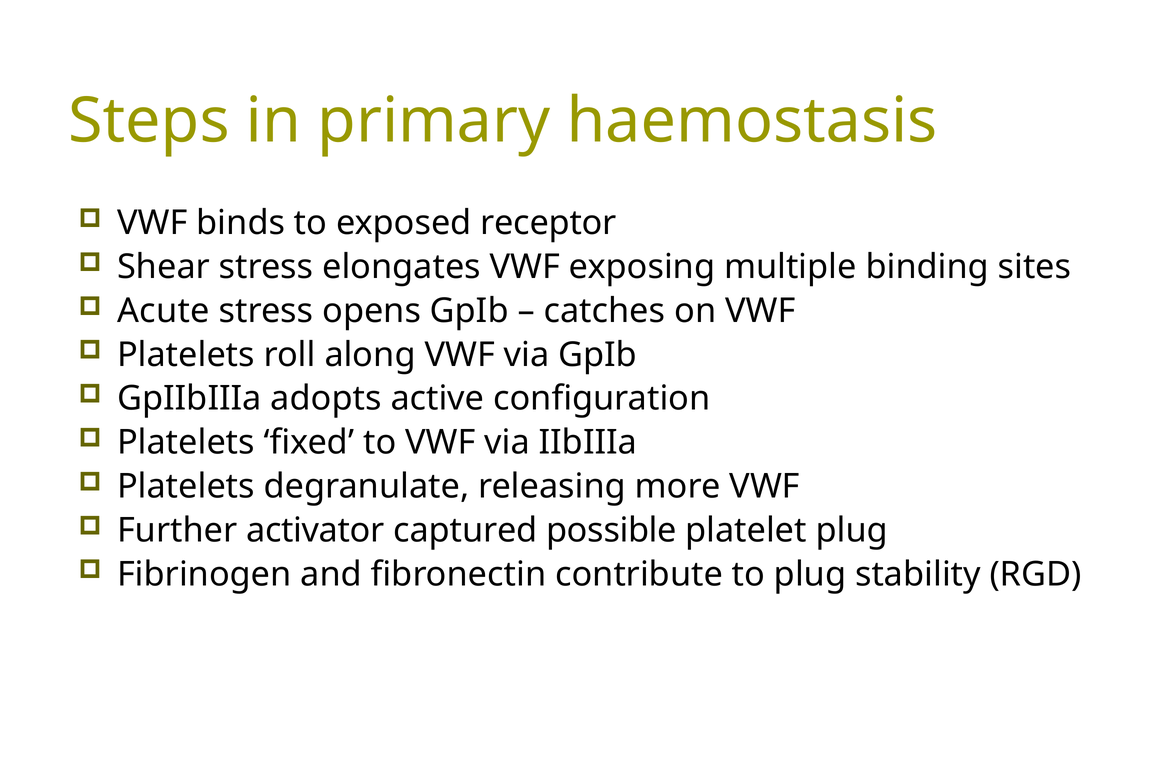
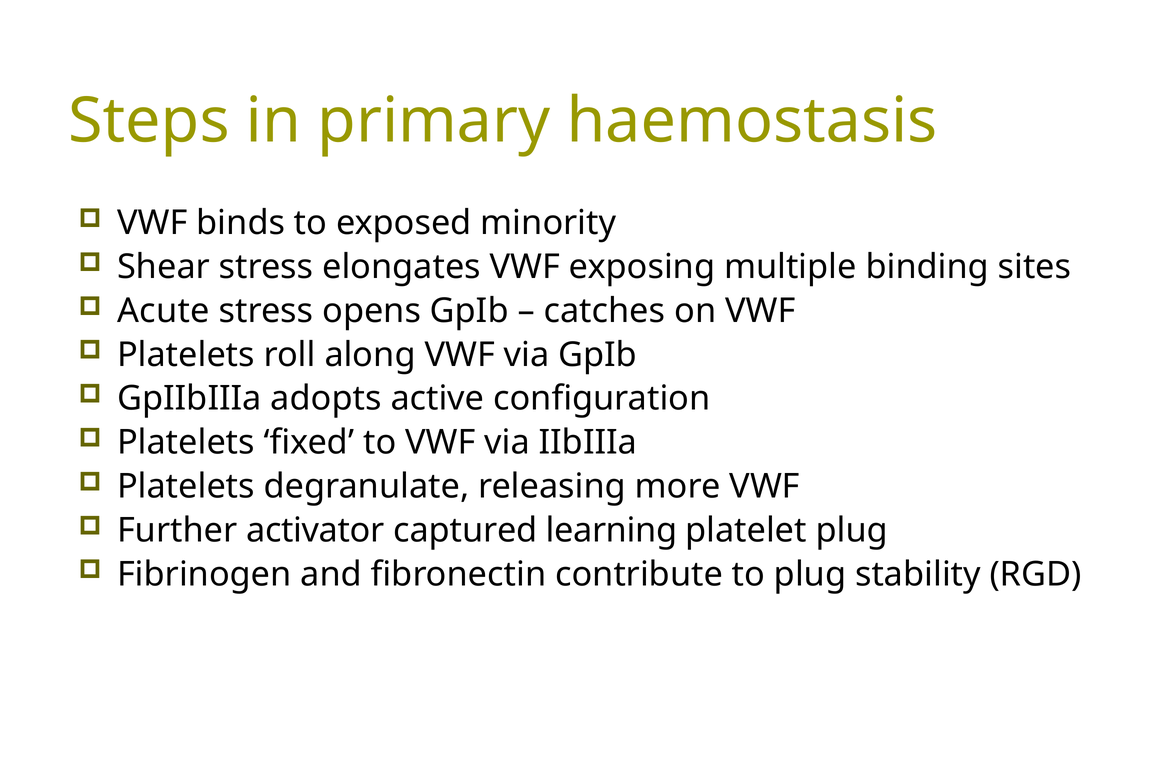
receptor: receptor -> minority (548, 223)
possible: possible -> learning (611, 530)
